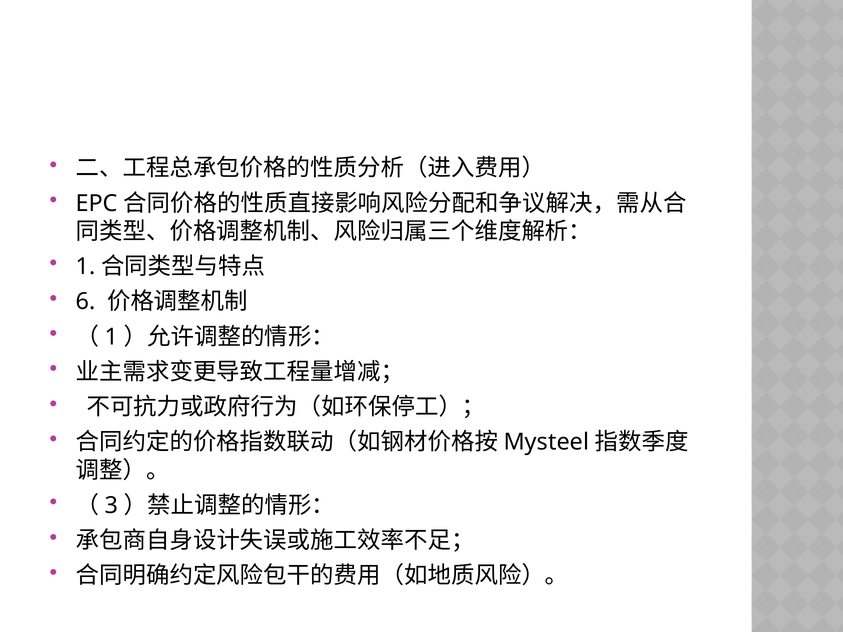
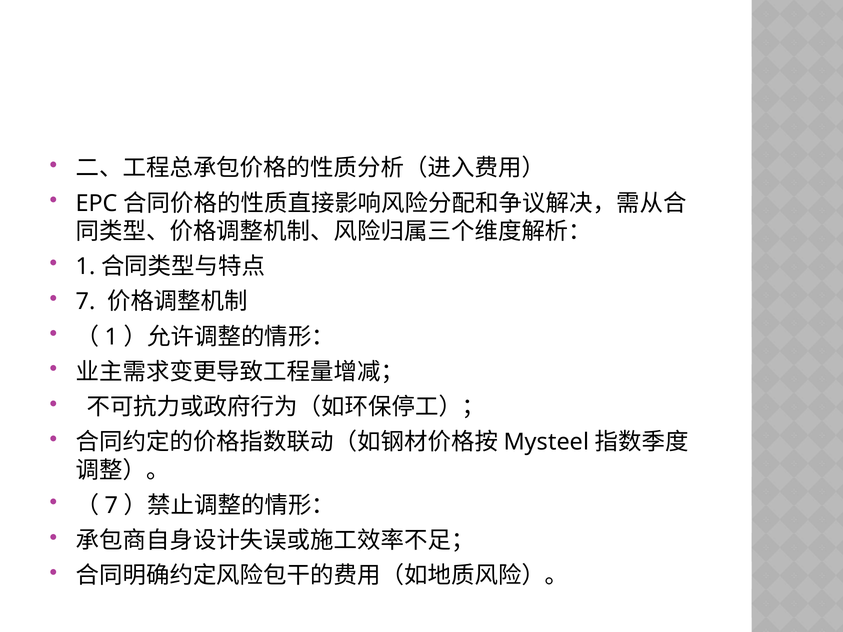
6: 6 -> 7 (86, 302)
3: 3 -> 7 (112, 506)
